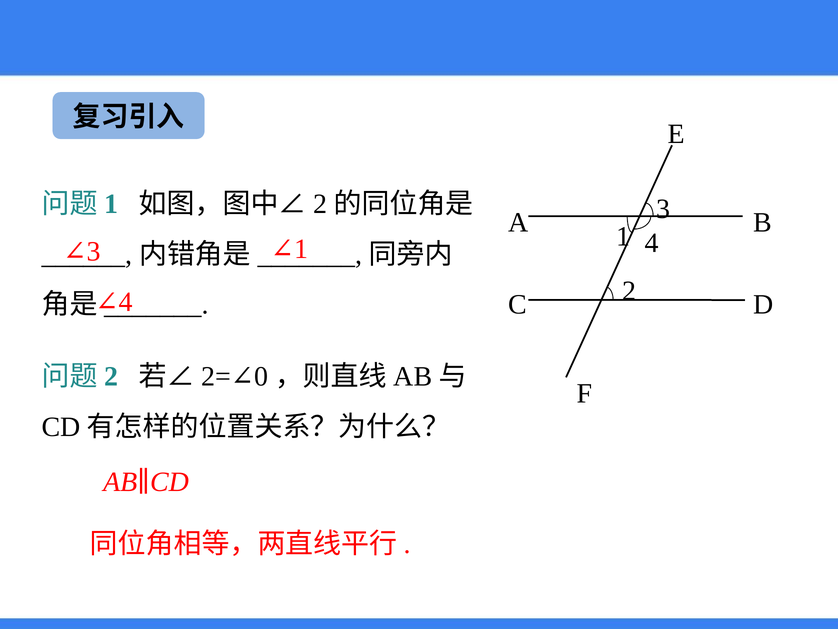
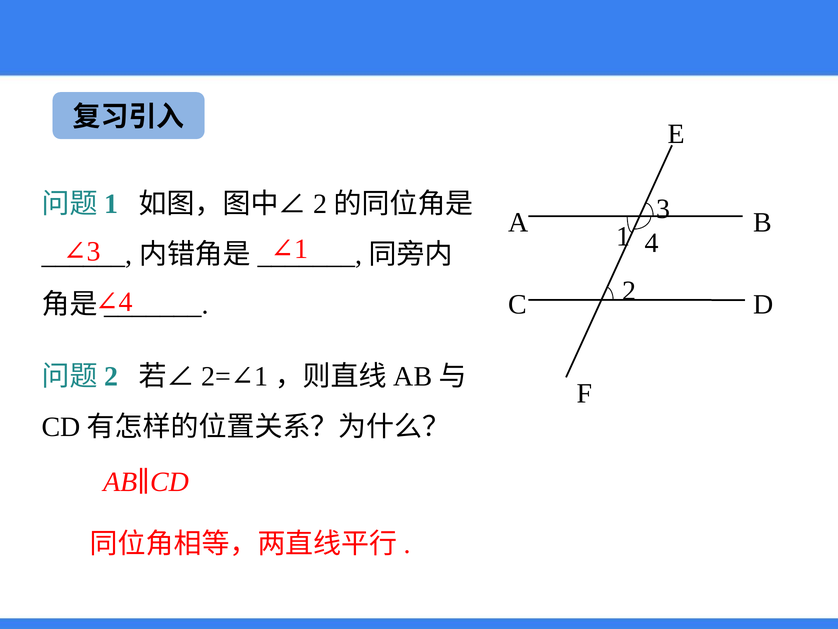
0: 0 -> 1 (261, 376)
